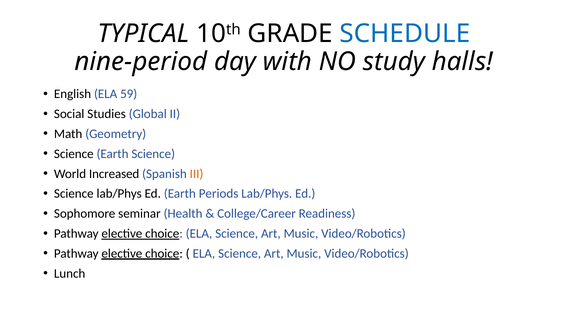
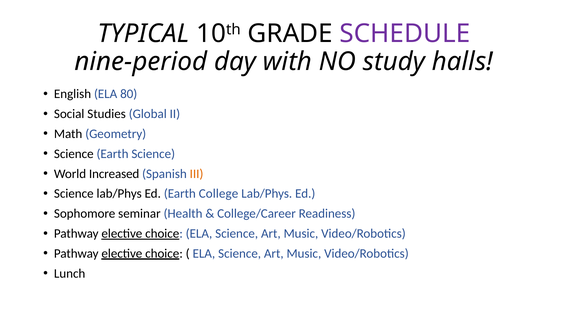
SCHEDULE colour: blue -> purple (405, 34)
59: 59 -> 80 (129, 94)
Periods: Periods -> College (219, 194)
